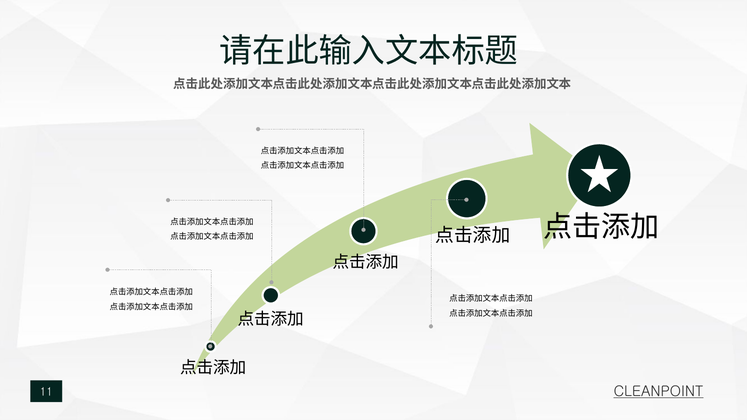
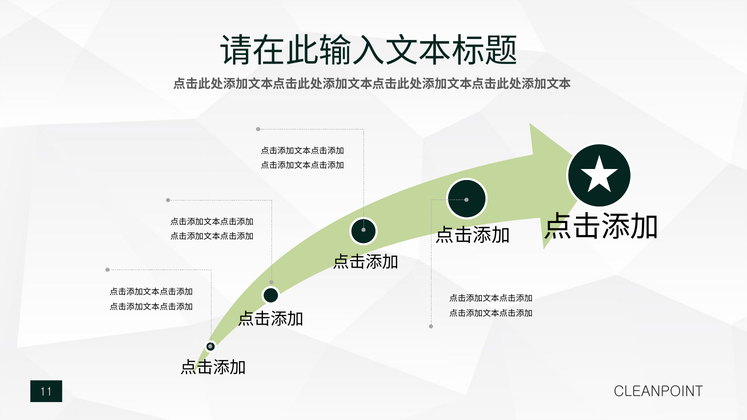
CLEANPOINT underline: present -> none (659, 392)
